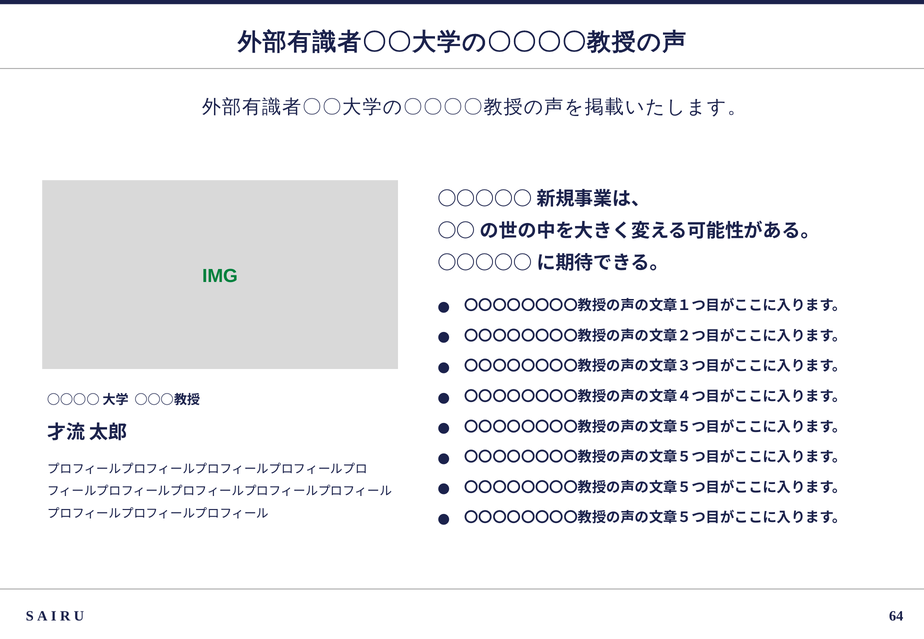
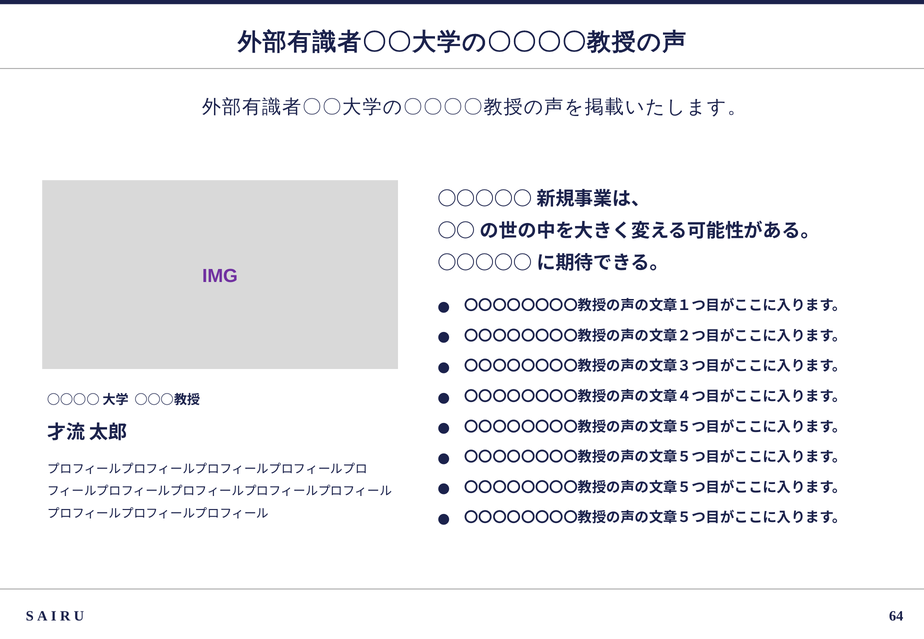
IMG colour: green -> purple (220, 276)
